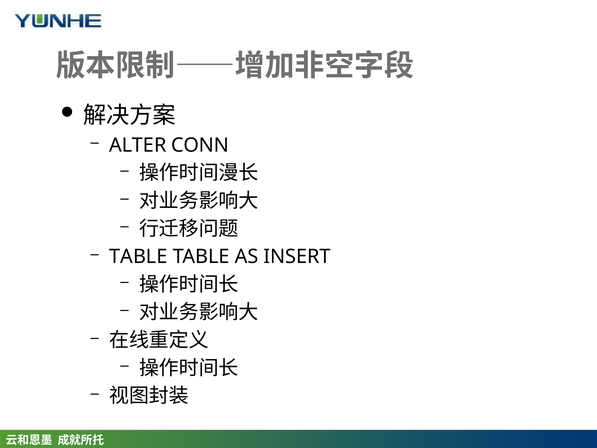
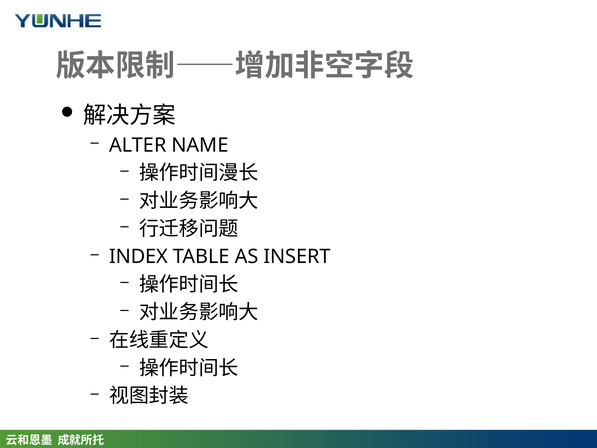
CONN: CONN -> NAME (200, 145)
TABLE: TABLE -> INDEX (138, 256)
